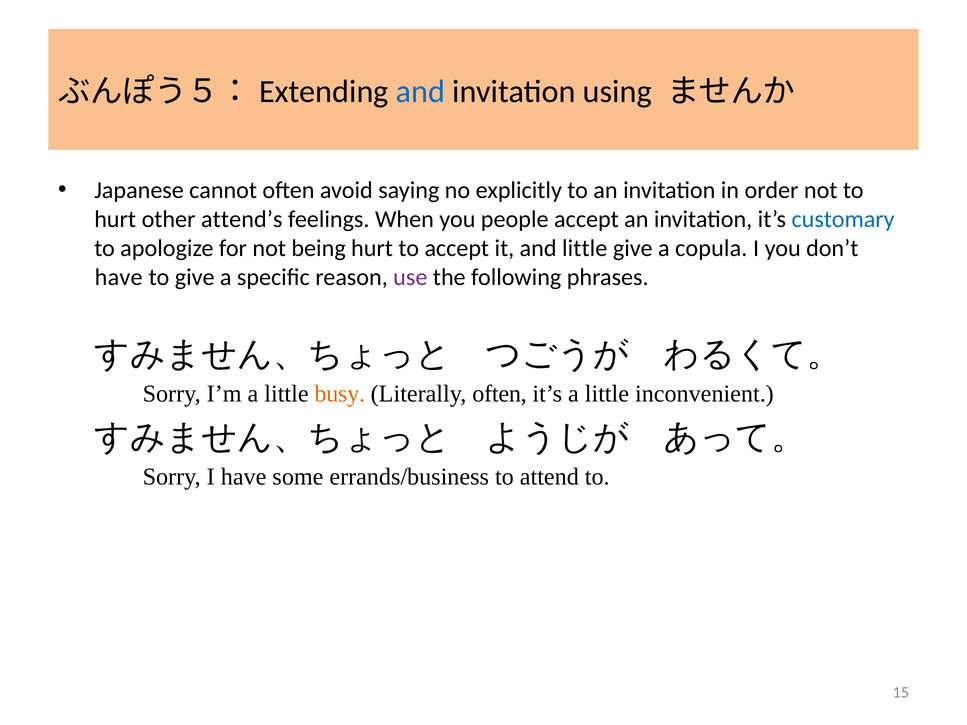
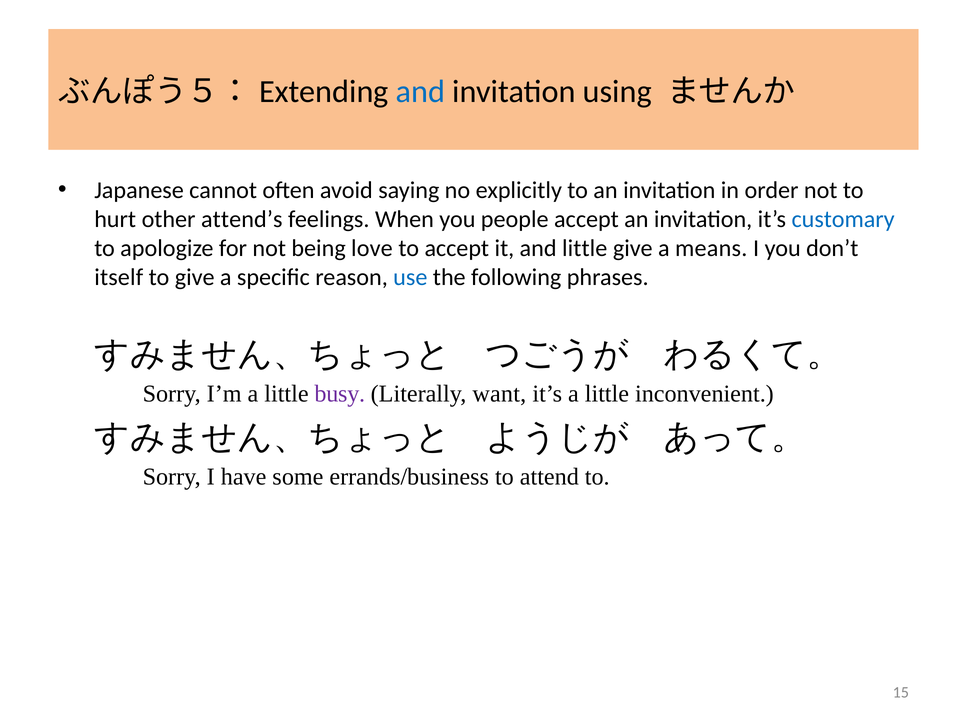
being hurt: hurt -> love (372, 248)
copula: copula -> means (711, 248)
have: have -> itself (119, 277)
use colour: purple -> blue (410, 277)
busy colour: orange -> purple (340, 394)
Literally often: often -> want (499, 394)
